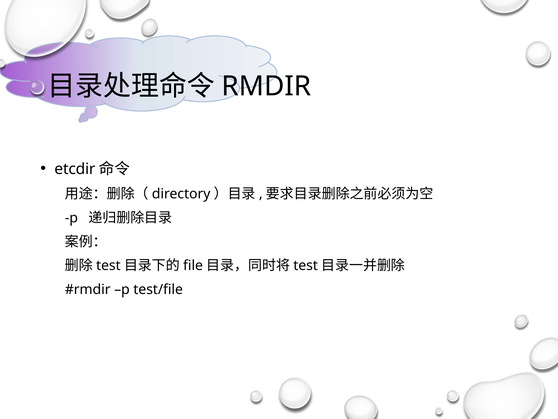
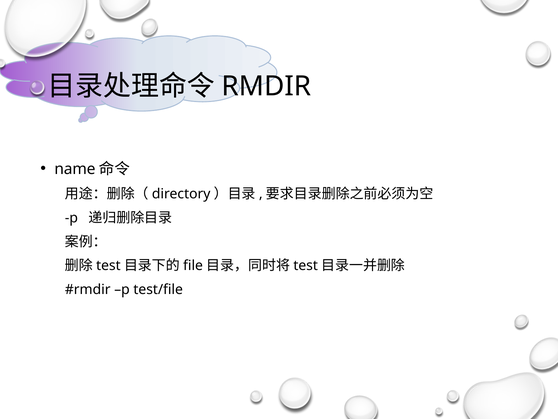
etcdir: etcdir -> name (75, 169)
